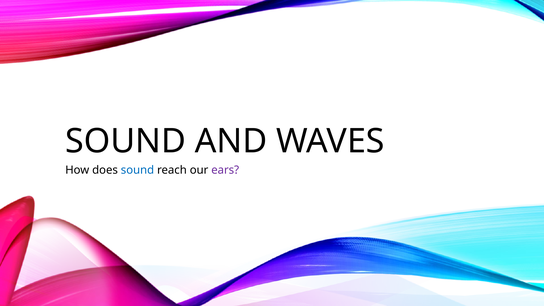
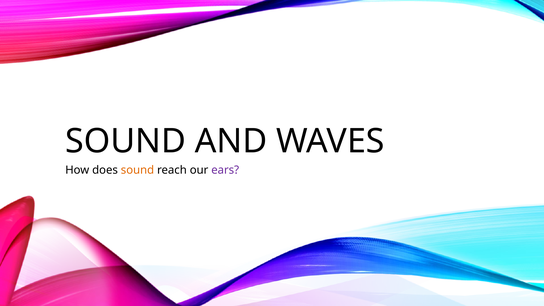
sound colour: blue -> orange (137, 170)
